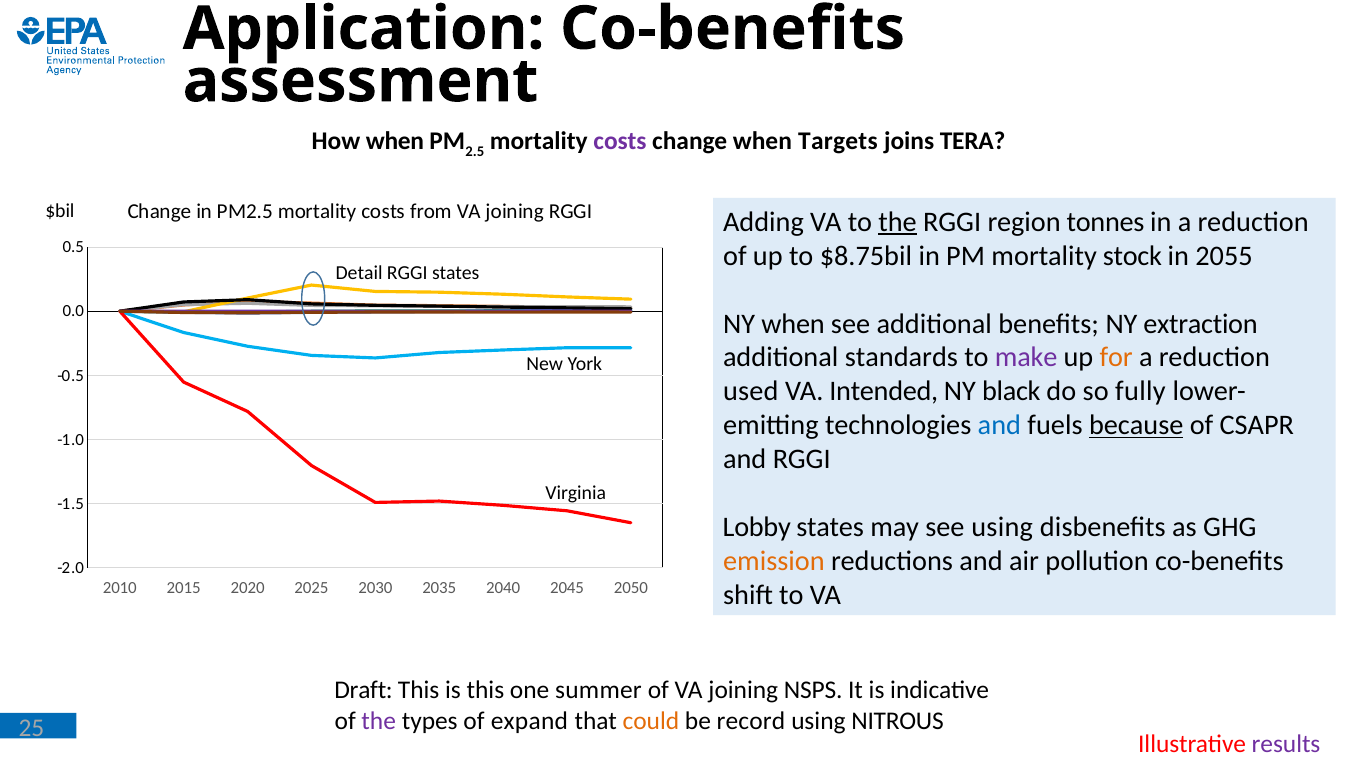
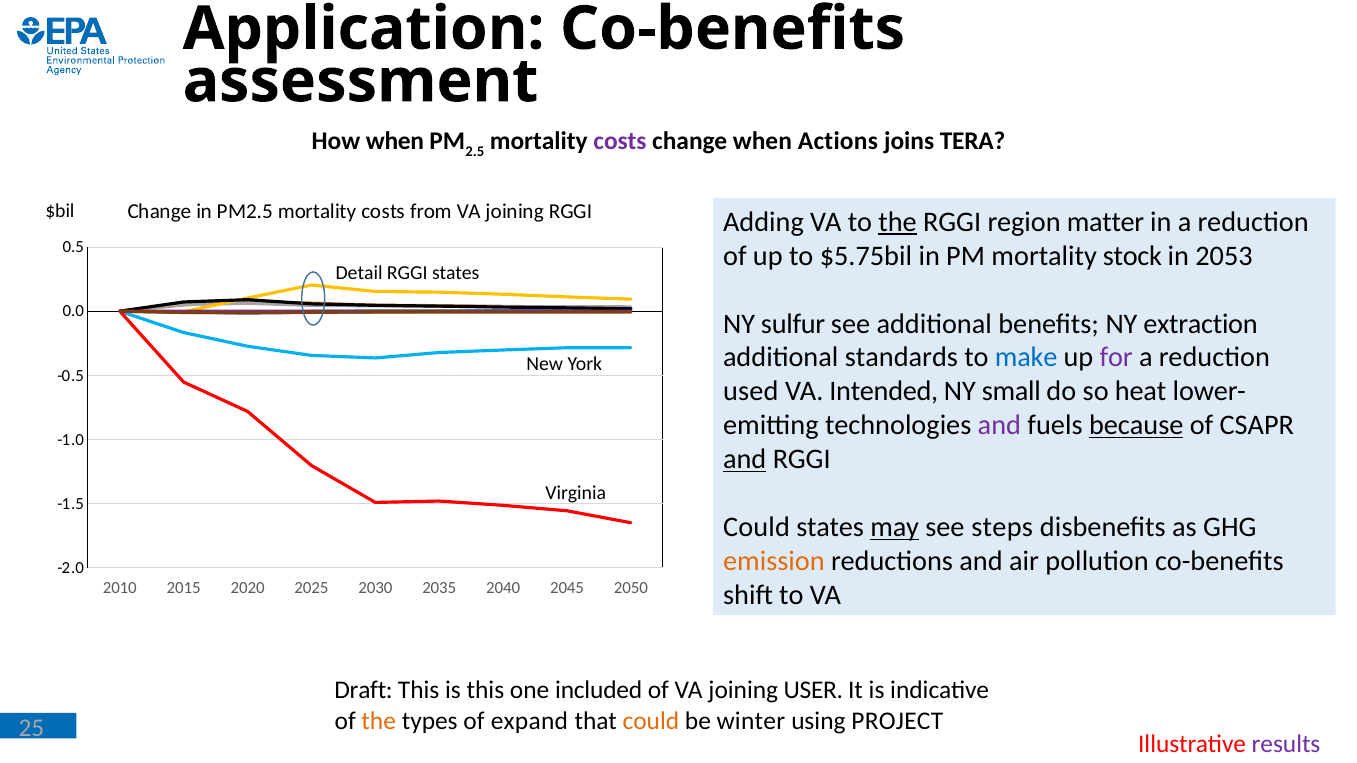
Targets: Targets -> Actions (838, 141)
tonnes: tonnes -> matter (1106, 222)
$8.75bil: $8.75bil -> $5.75bil (866, 256)
2055: 2055 -> 2053 (1224, 256)
NY when: when -> sulfur (793, 324)
make colour: purple -> blue (1026, 358)
for colour: orange -> purple (1116, 358)
black: black -> small (1011, 392)
fully: fully -> heat (1141, 392)
and colour: blue -> purple (999, 426)
and underline: none -> present (745, 460)
Lobby: Lobby -> Could (757, 527)
may underline: none -> present (895, 527)
see using: using -> steps (1002, 527)
summer: summer -> included (599, 691)
NSPS: NSPS -> USER (813, 691)
the colour: purple -> orange (379, 721)
record: record -> winter (751, 721)
NITROUS: NITROUS -> PROJECT (897, 721)
